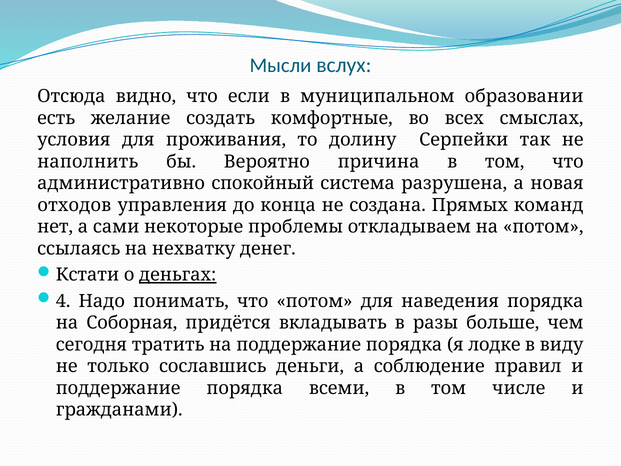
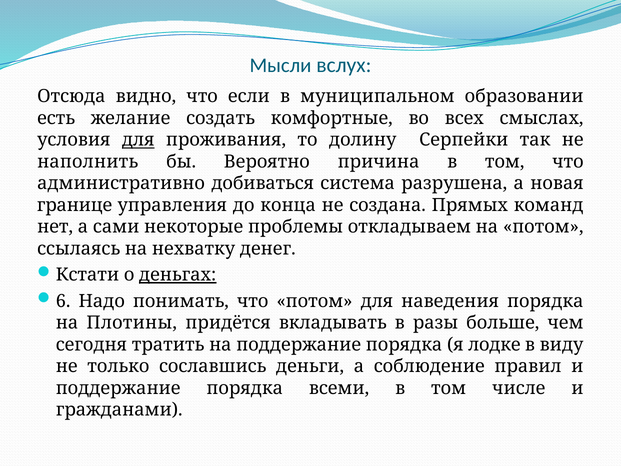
для underline: none -> present (138, 140)
спокойный: спокойный -> добиваться (263, 183)
отходов: отходов -> границе (75, 205)
4: 4 -> 6 (63, 301)
Соборная: Соборная -> Плотины (132, 323)
